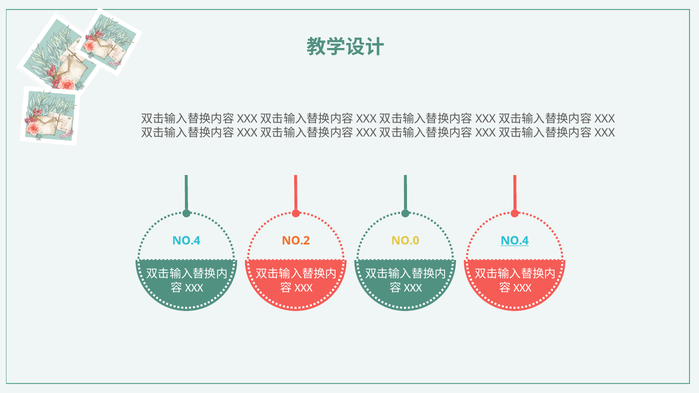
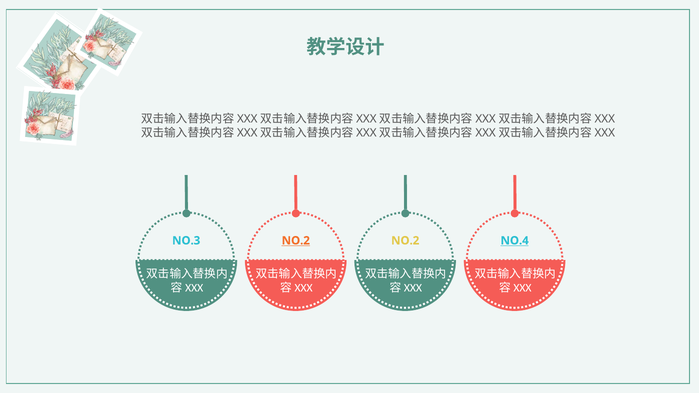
NO.4: NO.4 -> NO.3 (186, 241)
NO.2 underline: none -> present (296, 241)
NO.0: NO.0 -> NO.2 (405, 241)
